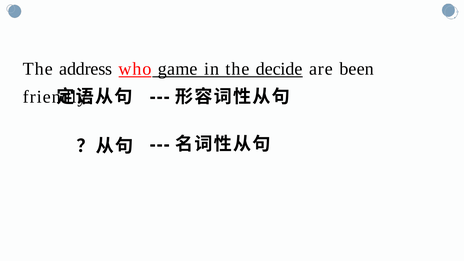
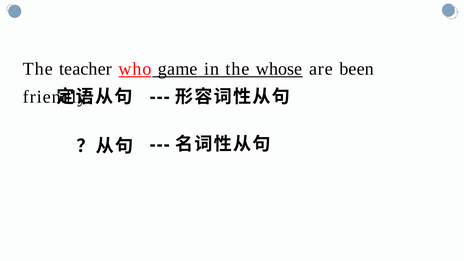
address: address -> teacher (86, 69)
decide: decide -> whose (279, 69)
